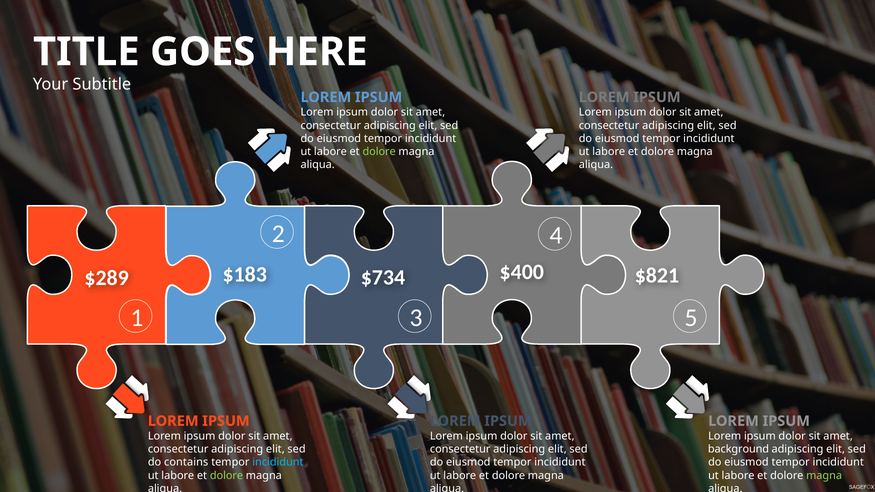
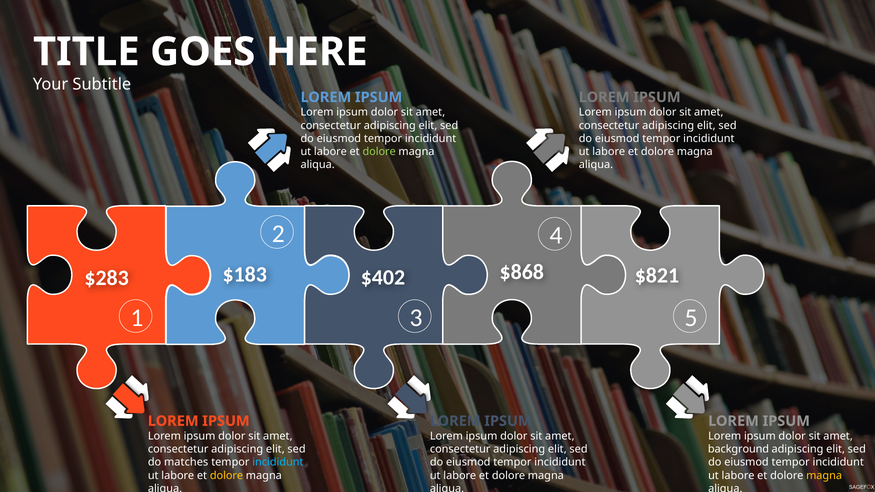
$400: $400 -> $868 (522, 272)
$734: $734 -> $402 (383, 277)
$289: $289 -> $283 (107, 278)
contains: contains -> matches (186, 462)
dolore colour: light green -> yellow (227, 476)
magna colour: light green -> yellow (824, 476)
